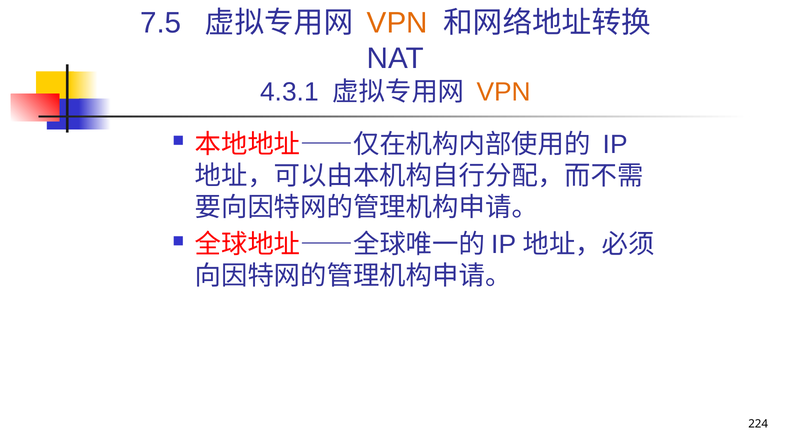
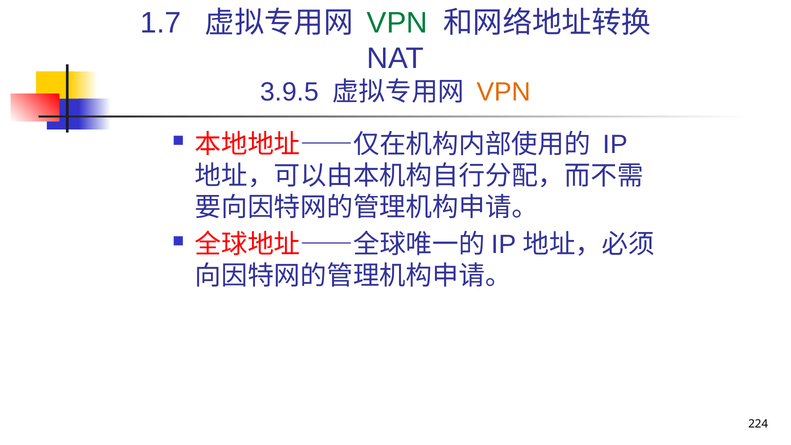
7.5: 7.5 -> 1.7 (161, 23)
VPN colour: orange -> green (397, 23)
4.3.1: 4.3.1 -> 3.9.5 (289, 92)
